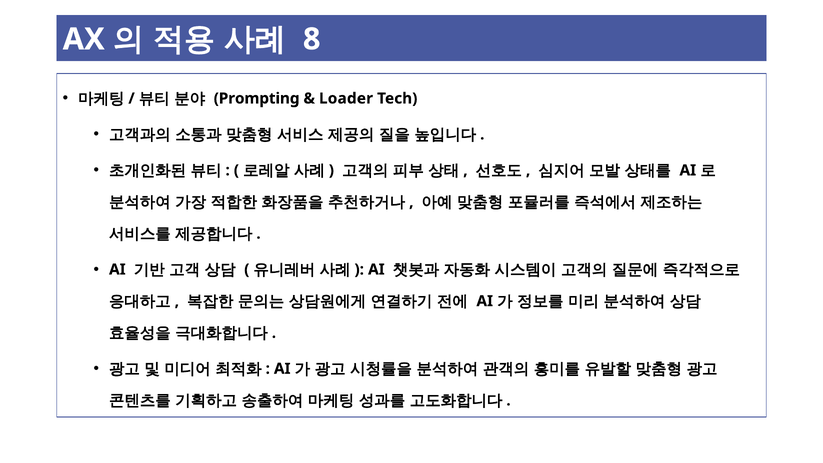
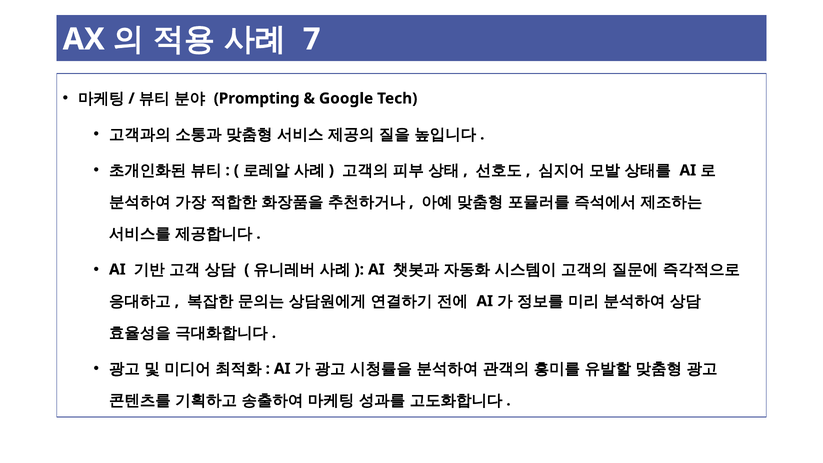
8: 8 -> 7 (312, 39)
Loader: Loader -> Google (346, 98)
